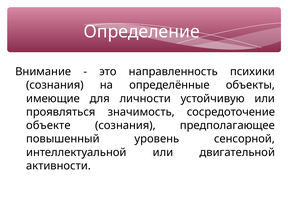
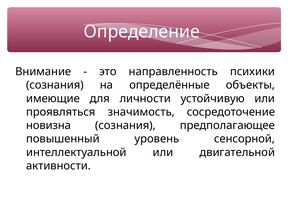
объекте: объекте -> новизна (49, 125)
